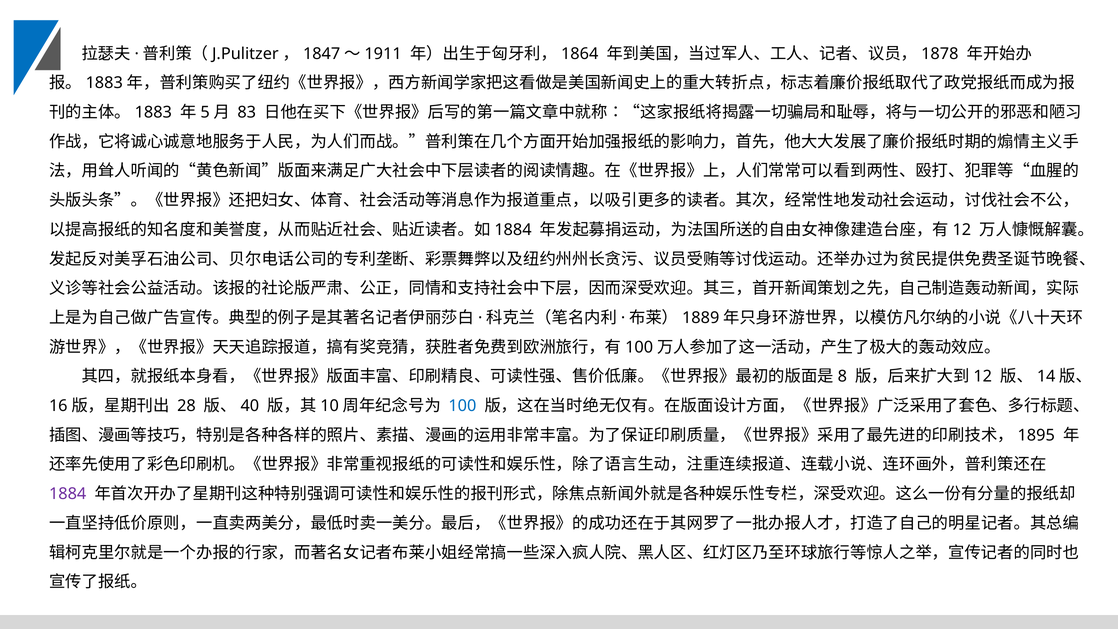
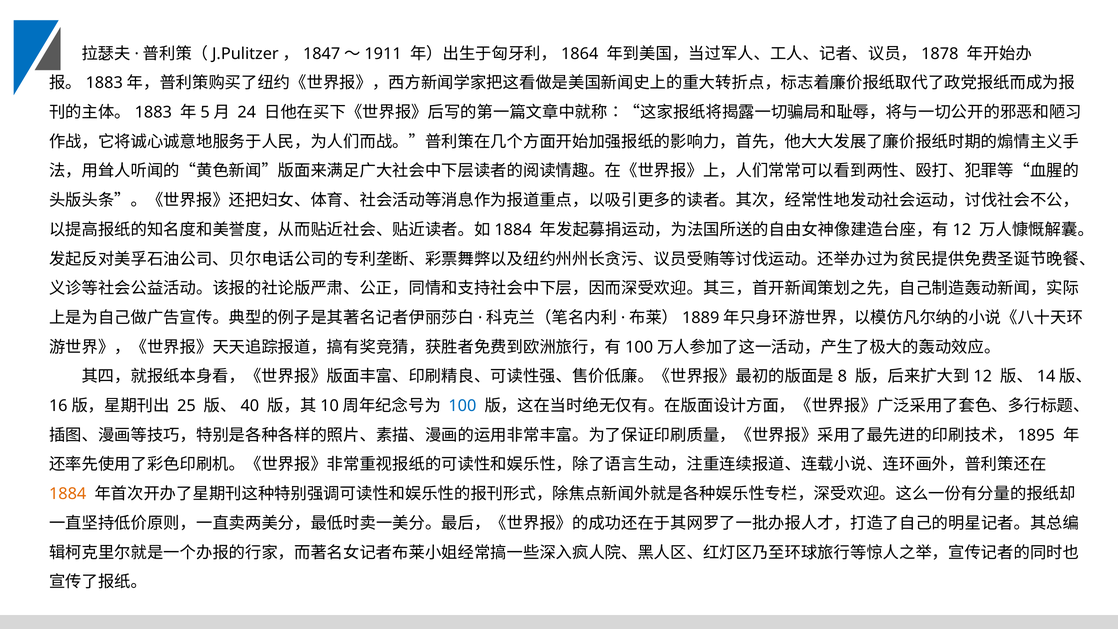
83: 83 -> 24 (247, 112)
28: 28 -> 25 (186, 406)
1884 colour: purple -> orange (68, 494)
